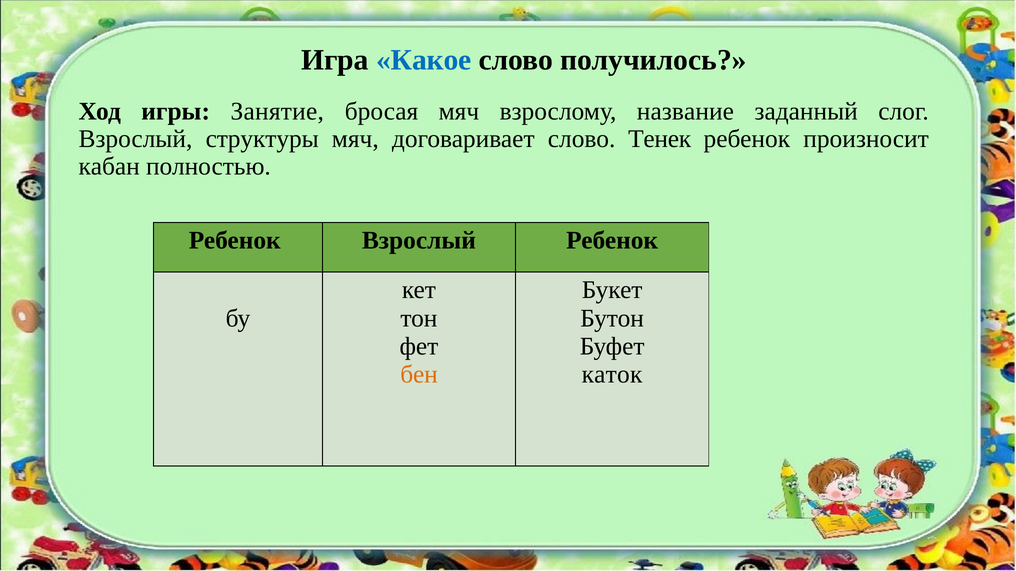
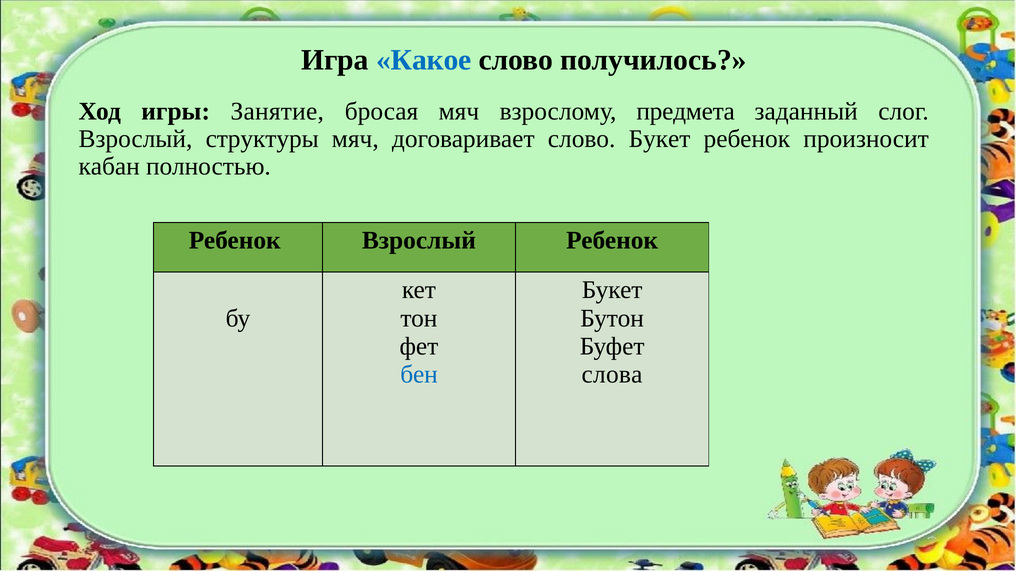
название: название -> предмета (686, 112)
слово Тенек: Тенек -> Букет (660, 139)
бен colour: orange -> blue (419, 375)
каток: каток -> слова (612, 375)
